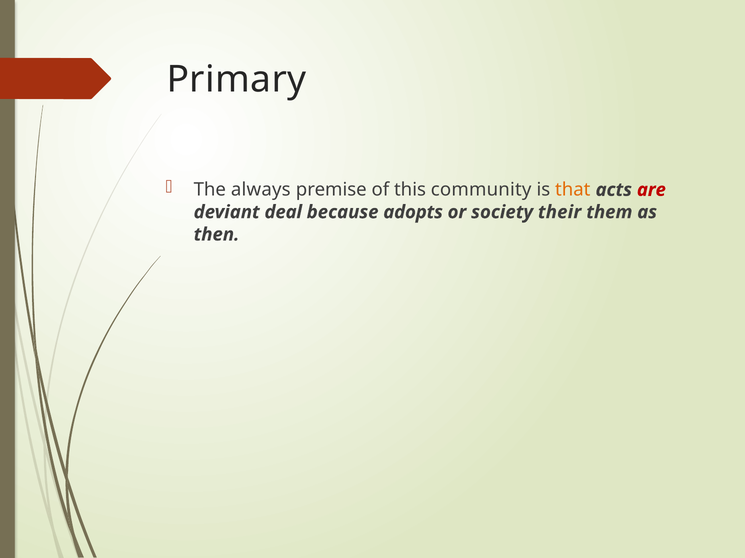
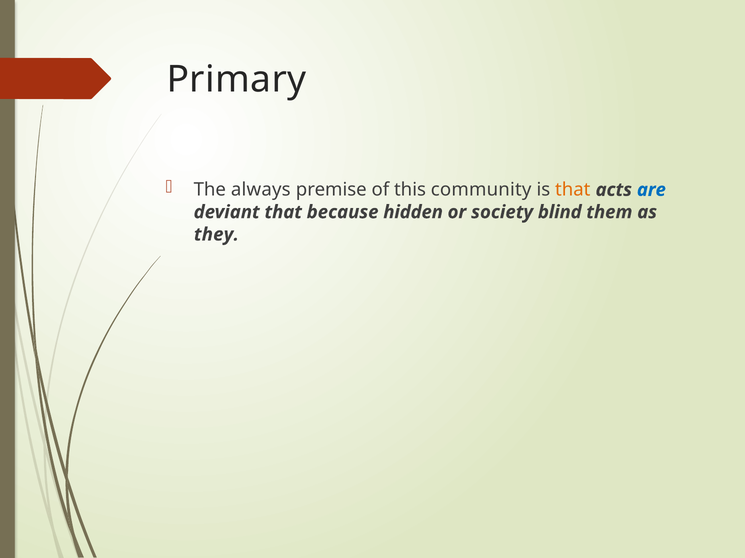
are colour: red -> blue (651, 190)
deviant deal: deal -> that (283, 212)
adopts: adopts -> hidden (413, 212)
their: their -> blind (560, 212)
then: then -> they (216, 235)
